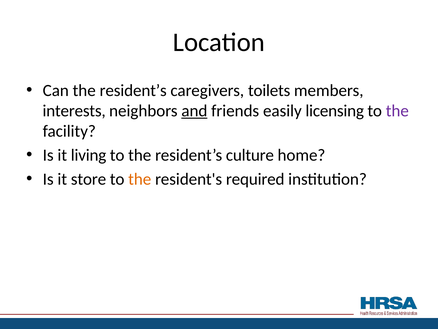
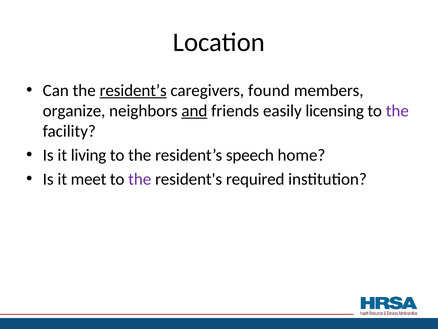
resident’s underline: none -> present (133, 90)
toilets: toilets -> found (269, 90)
interests: interests -> organize (74, 111)
culture: culture -> speech (250, 155)
store: store -> meet (89, 179)
the colour: orange -> purple (140, 179)
